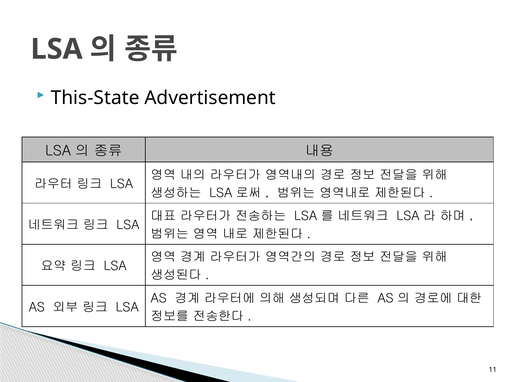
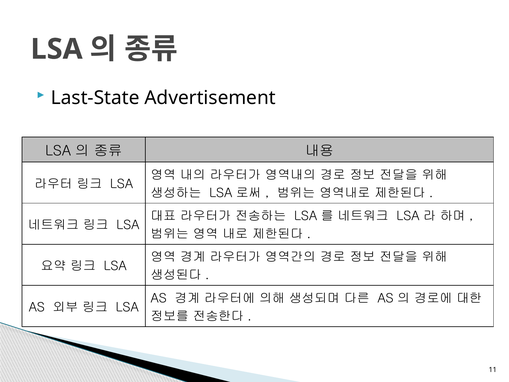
This-State: This-State -> Last-State (95, 98)
